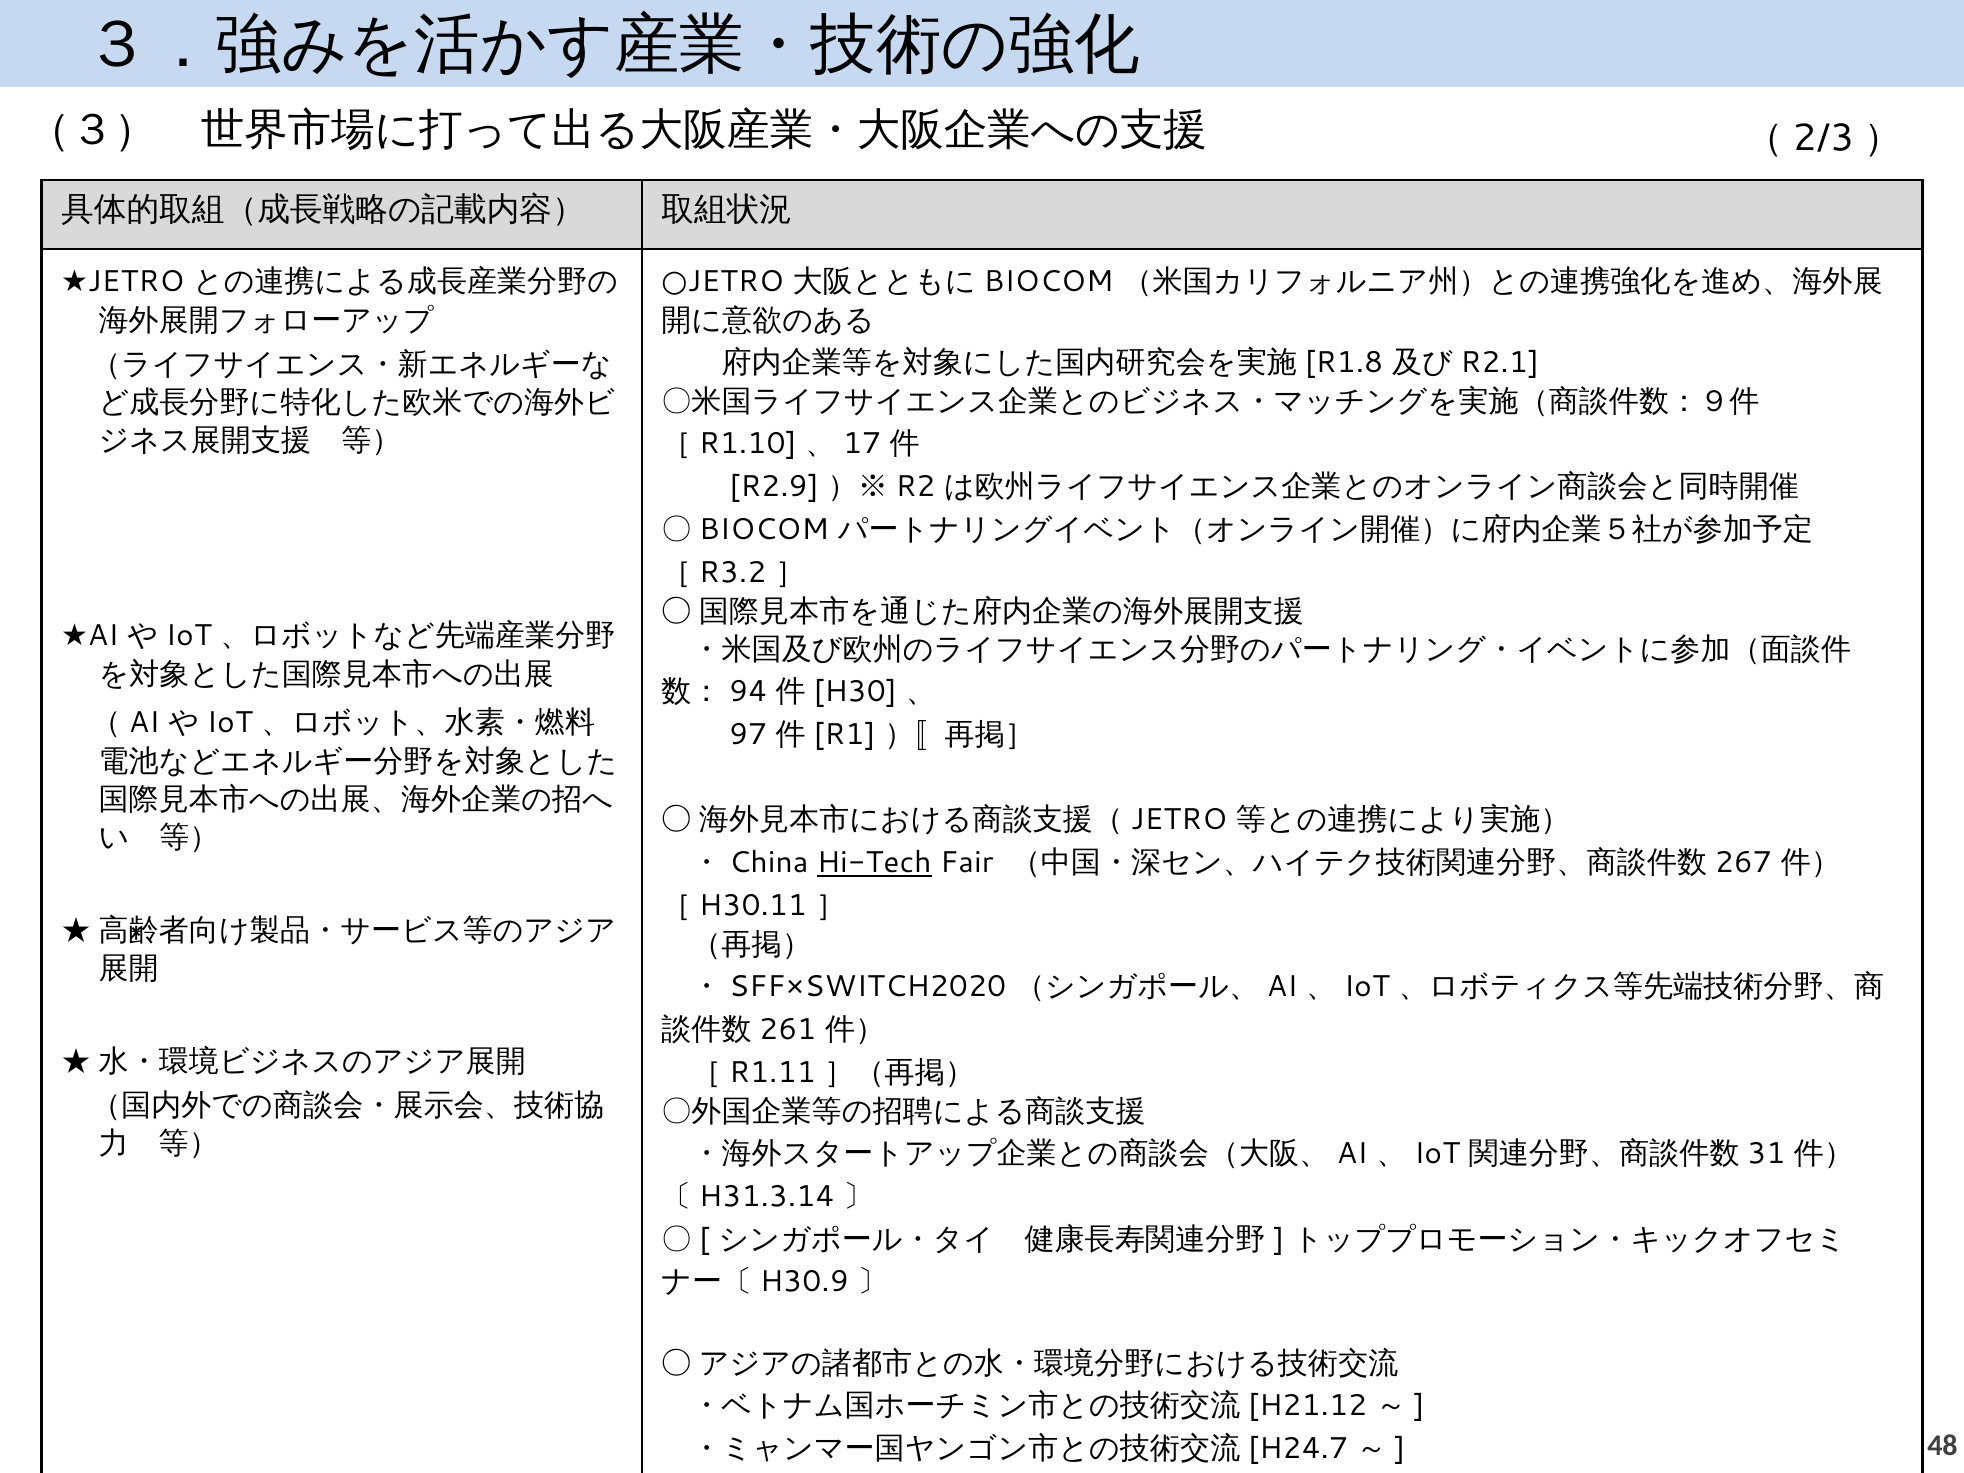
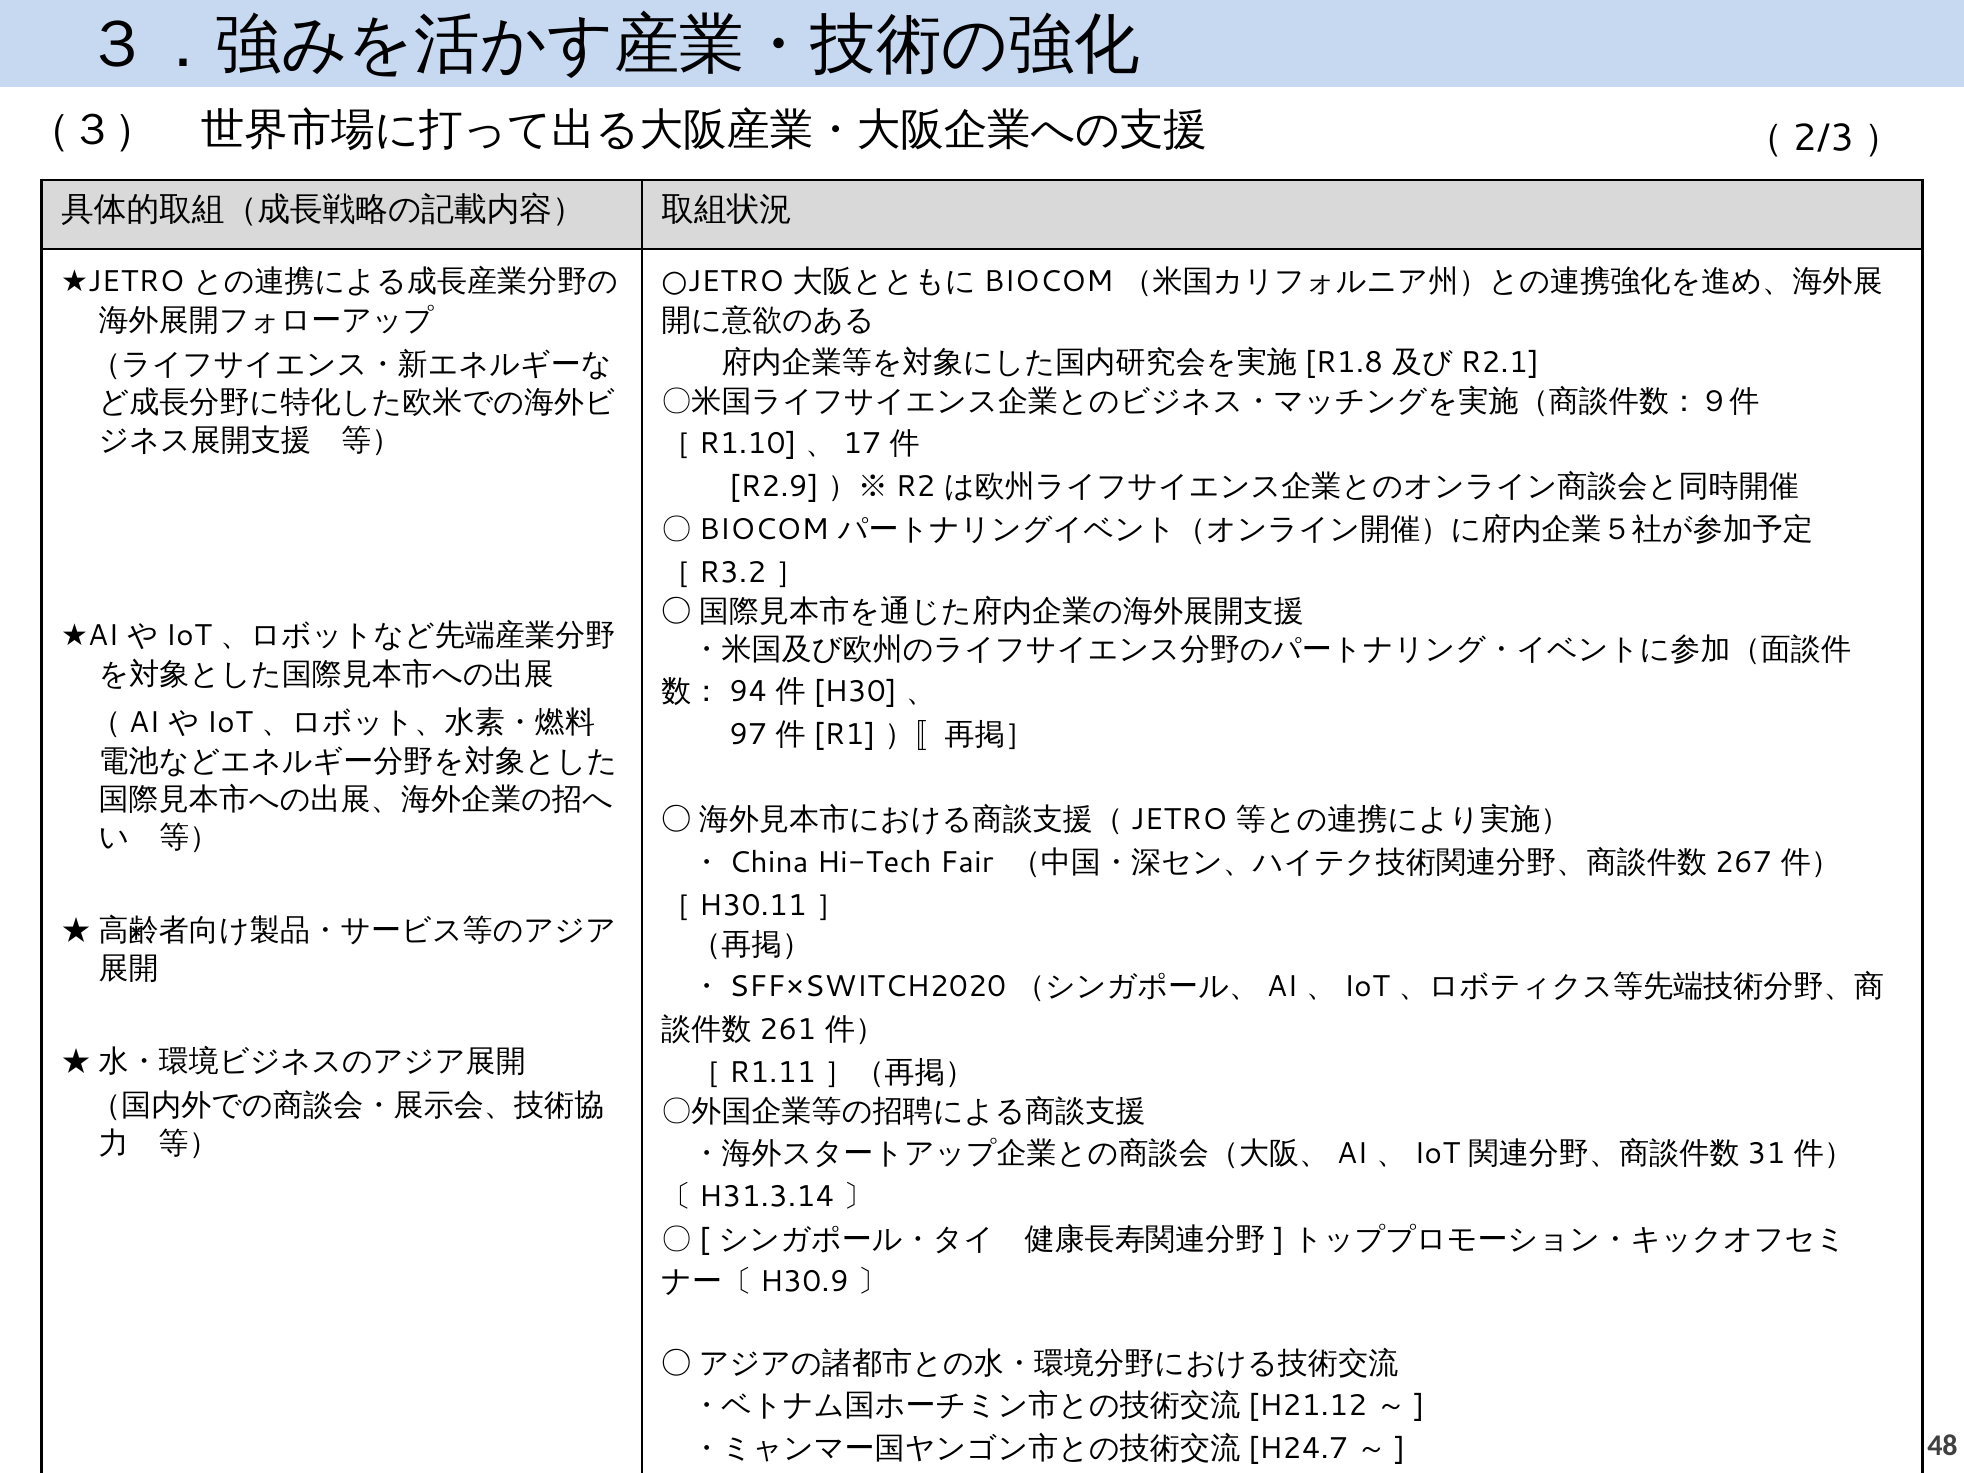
Hi-Tech underline: present -> none (874, 863)
